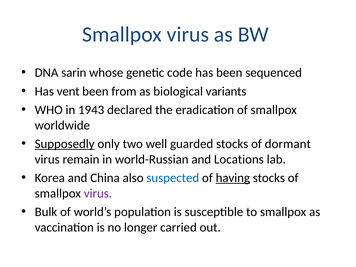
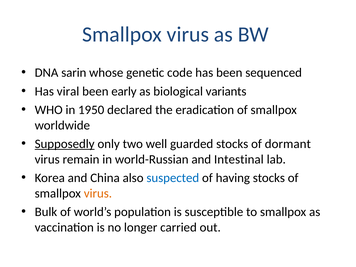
vent: vent -> viral (68, 91)
from: from -> early (124, 91)
1943: 1943 -> 1950 (91, 110)
Locations: Locations -> Intestinal (239, 159)
having underline: present -> none (233, 178)
virus colour: purple -> orange (98, 193)
